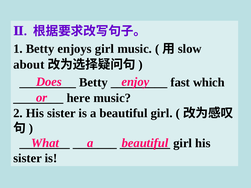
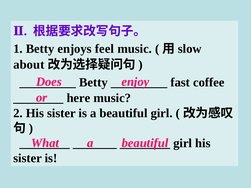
enjoys girl: girl -> feel (104, 49)
which: which -> coffee (209, 82)
